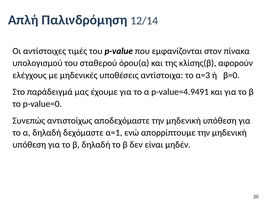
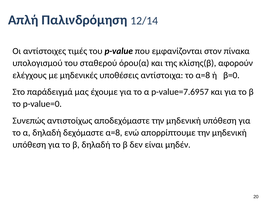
το α=3: α=3 -> α=8 (203, 75)
p-value=4.9491: p-value=4.9491 -> p-value=7.6957 (180, 92)
δεχόμαστε α=1: α=1 -> α=8 (114, 133)
